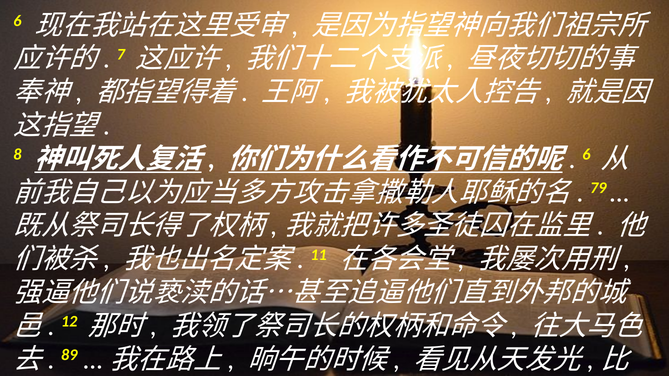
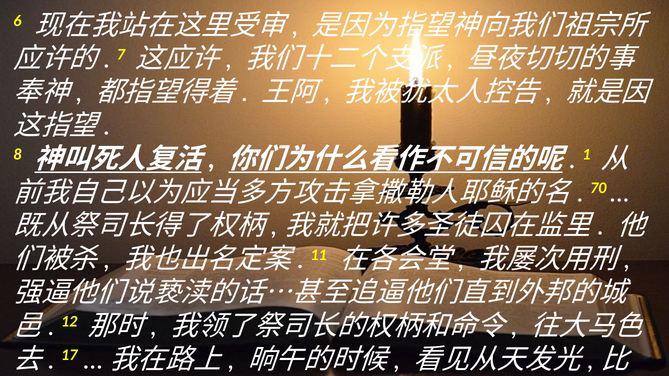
6: 6 -> 1 (586, 155)
79: 79 -> 70 (598, 188)
89: 89 -> 17 (69, 355)
